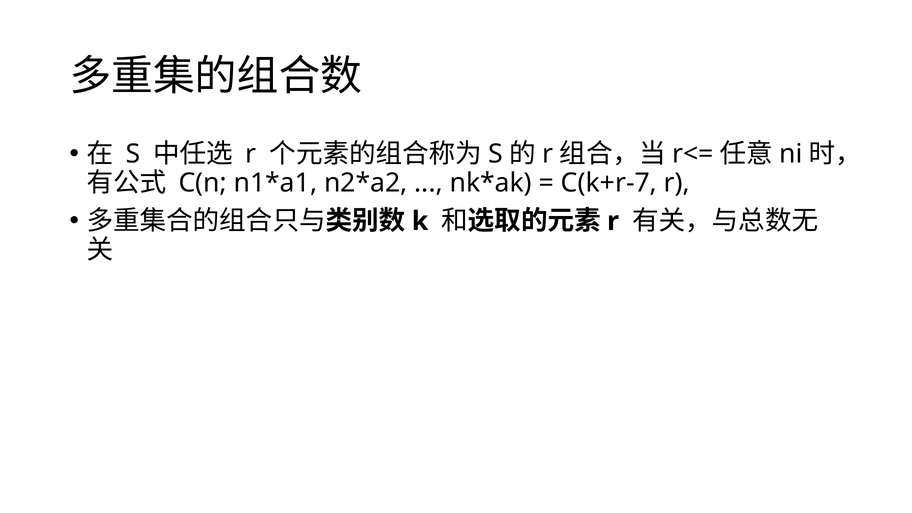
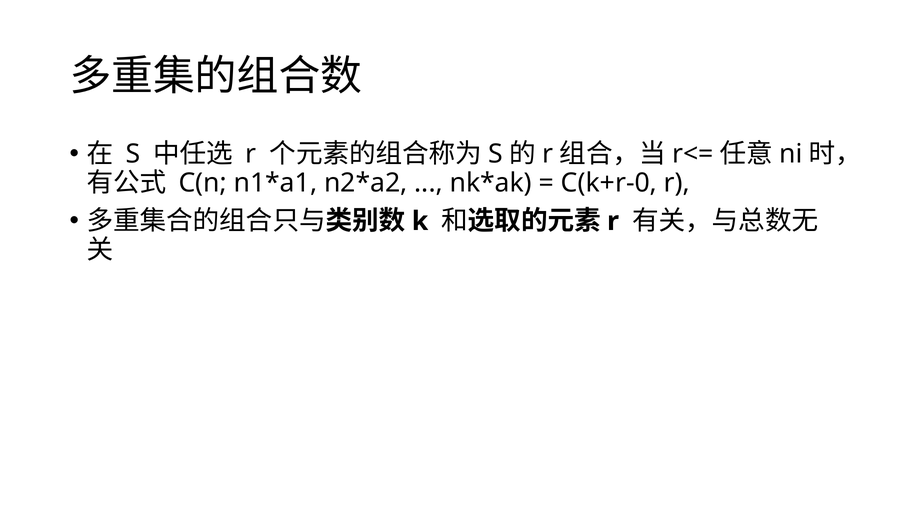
C(k+r-7: C(k+r-7 -> C(k+r-0 (609, 183)
